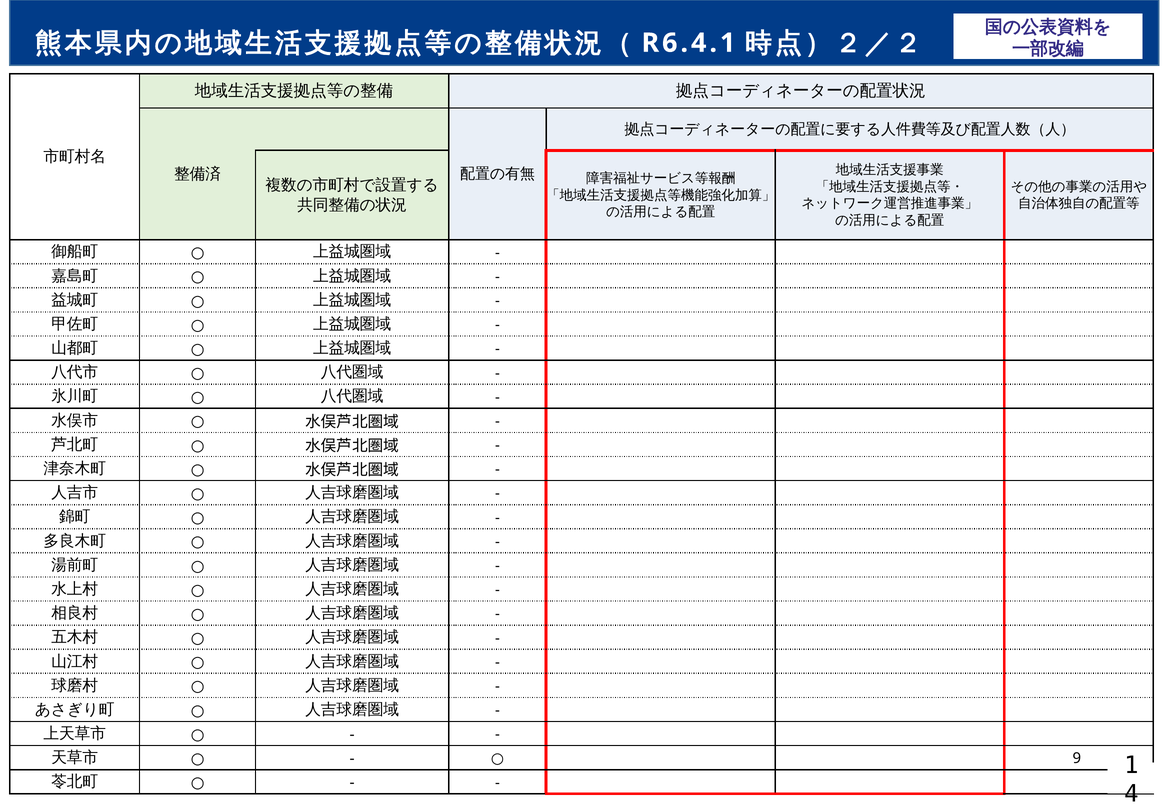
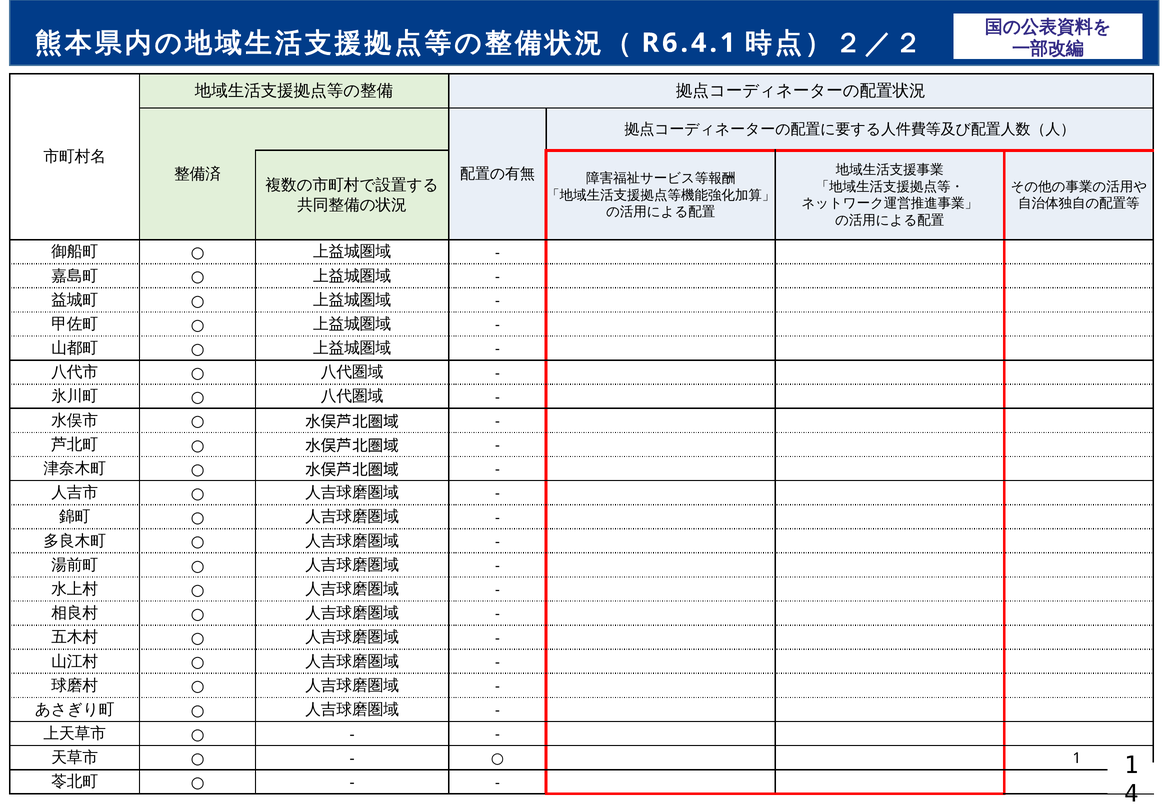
9: 9 -> 1 (1077, 758)
